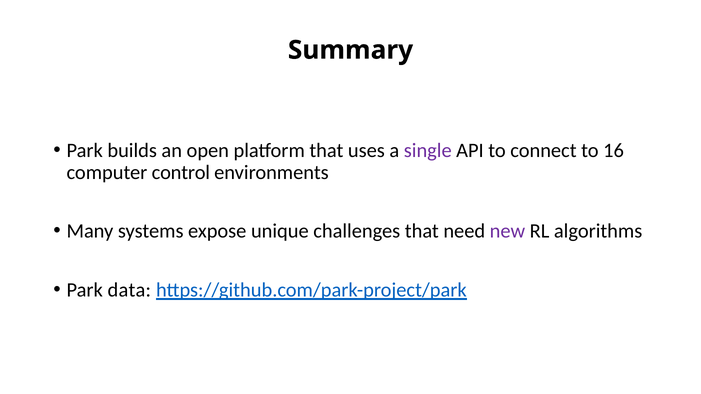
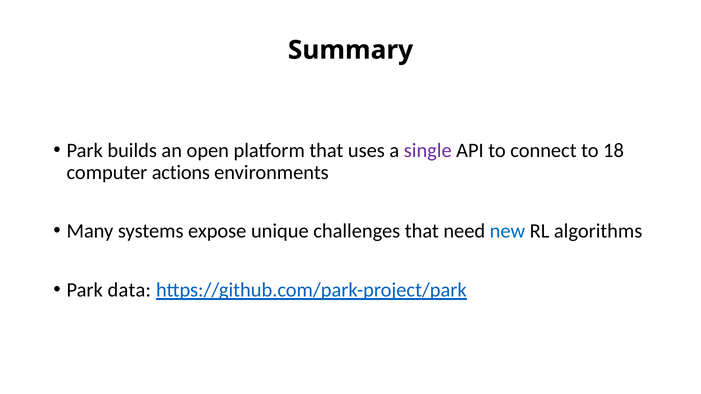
16: 16 -> 18 (614, 150)
control: control -> actions (181, 172)
new colour: purple -> blue (507, 231)
